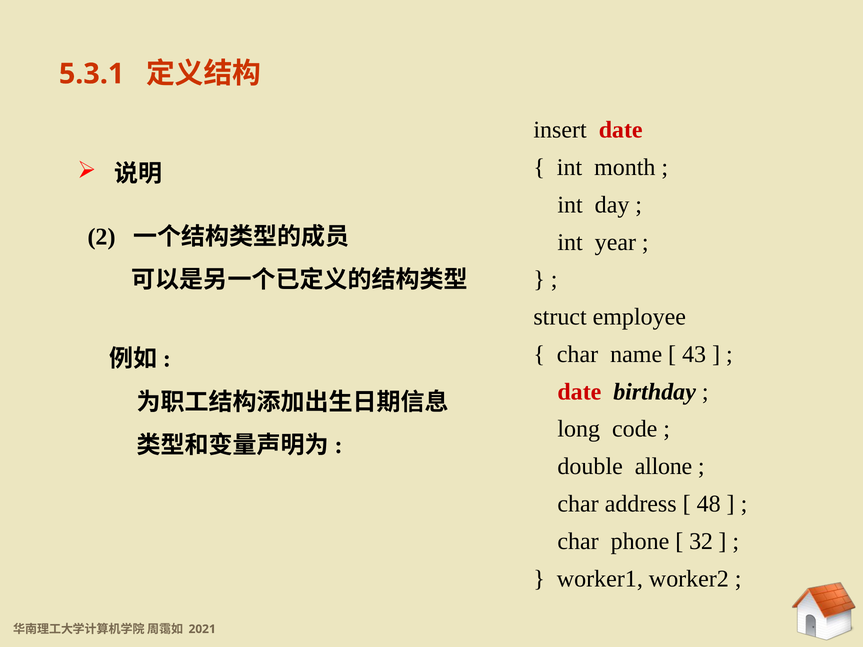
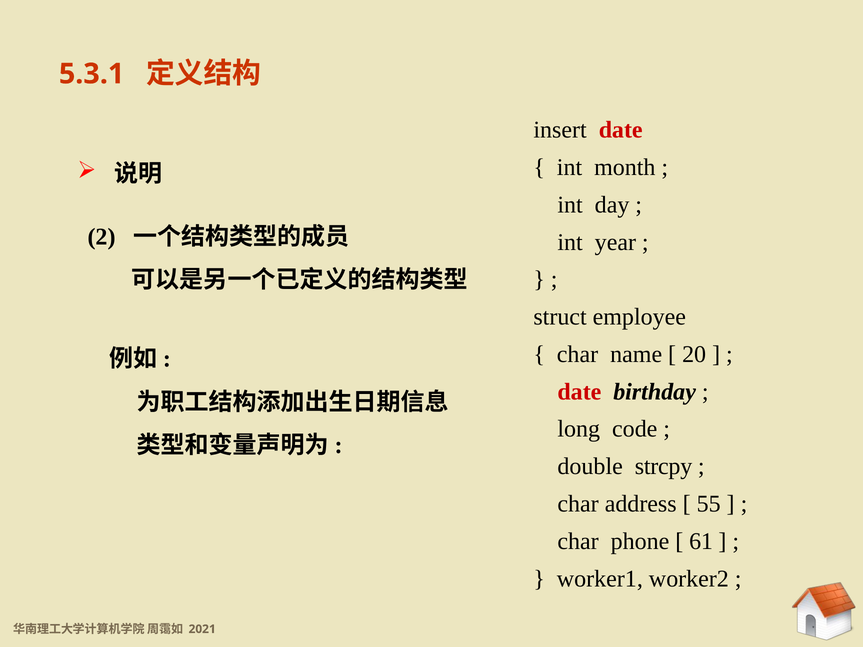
43: 43 -> 20 (694, 354)
allone: allone -> strcpy (664, 467)
48: 48 -> 55 (709, 504)
32: 32 -> 61 (701, 541)
